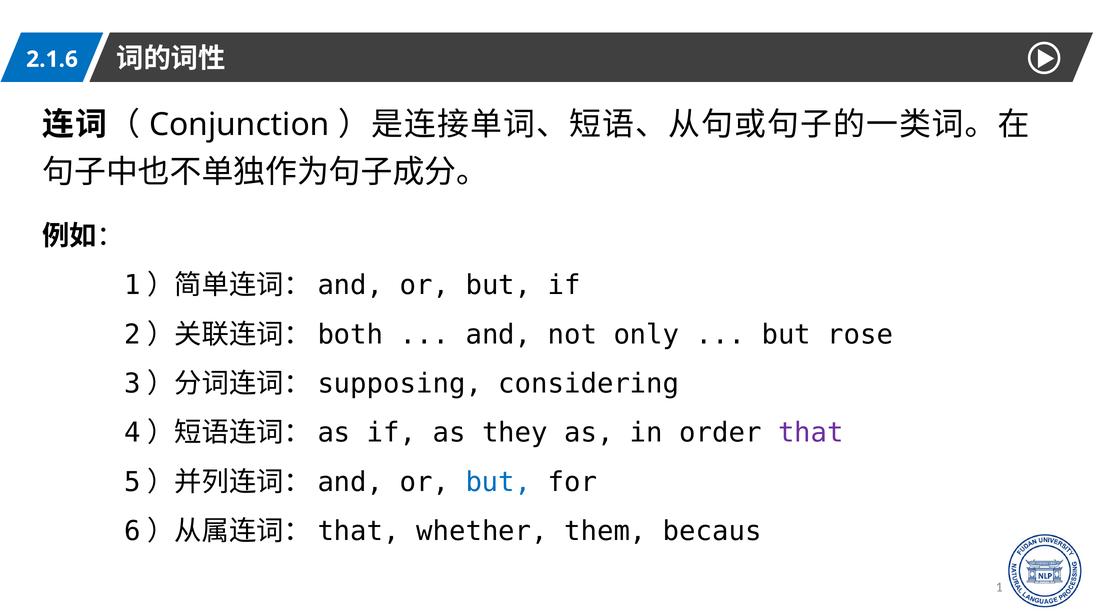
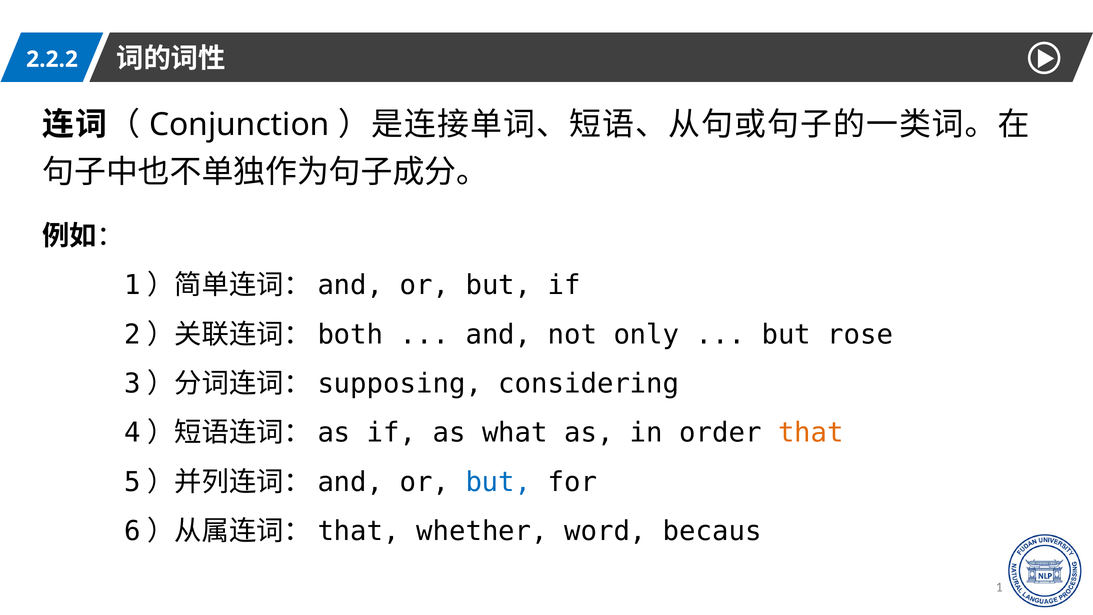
2.1.6: 2.1.6 -> 2.2.2 (52, 59)
they: they -> what (515, 433)
that colour: purple -> orange (811, 433)
them: them -> word (605, 531)
